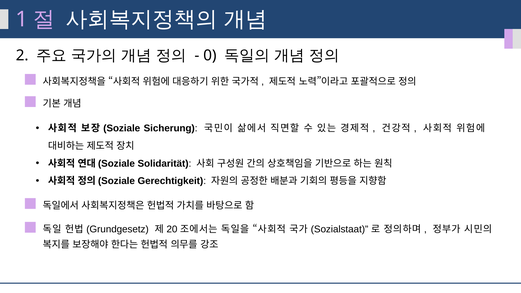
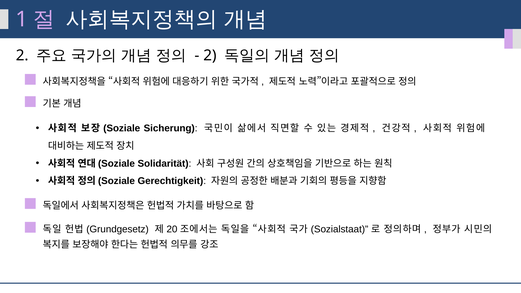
0: 0 -> 2 (210, 55)
